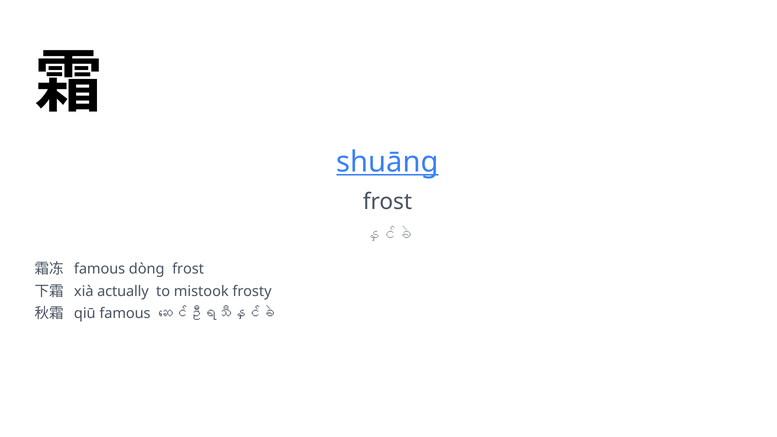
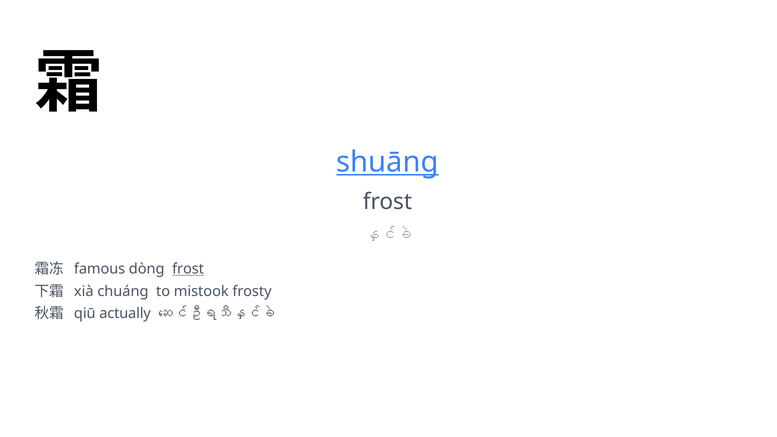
frost underline: none -> present (188, 269)
actually: actually -> chuáng (123, 291)
qiū famous: famous -> actually (125, 314)
